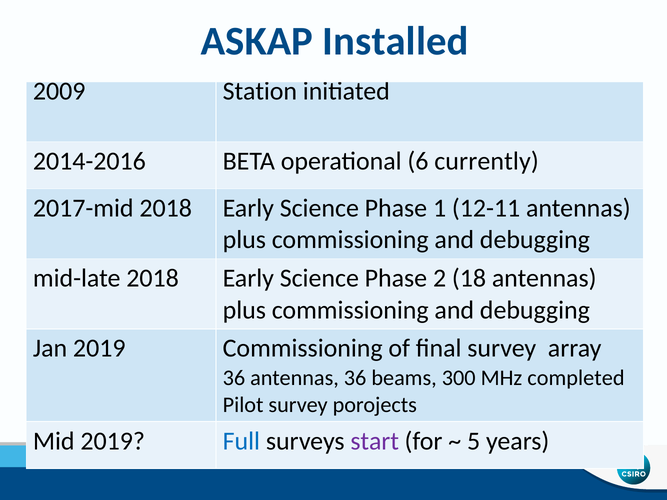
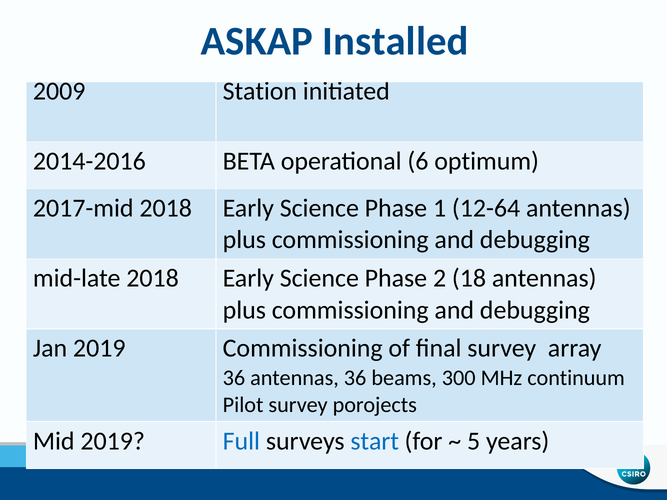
currently: currently -> optimum (487, 161)
12-11: 12-11 -> 12-64 (486, 208)
completed: completed -> continuum (576, 378)
start colour: purple -> blue (375, 441)
